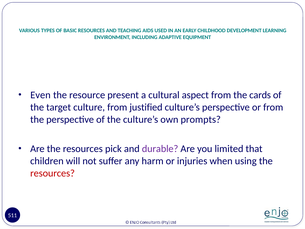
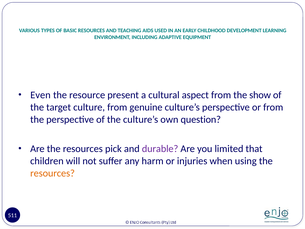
cards: cards -> show (260, 95)
justified: justified -> genuine (146, 107)
prompts: prompts -> question (201, 119)
resources colour: red -> orange (53, 173)
